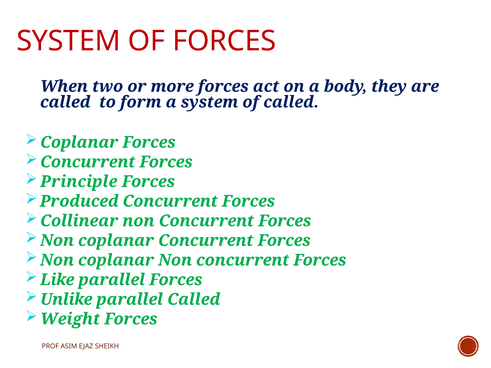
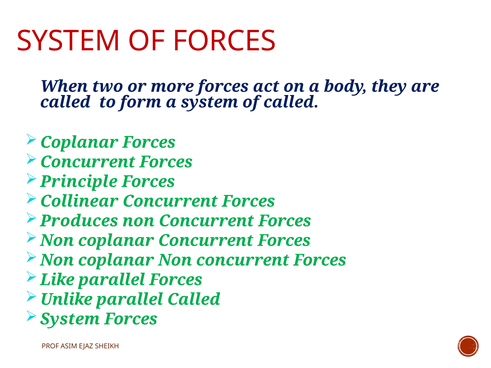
Produced: Produced -> Collinear (79, 201)
Collinear: Collinear -> Produces (79, 221)
Weight: Weight -> System (70, 319)
